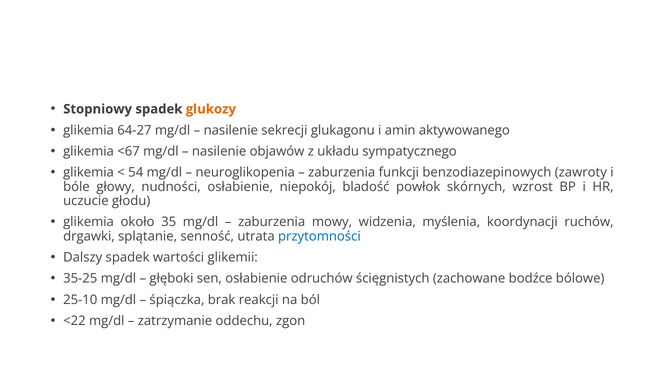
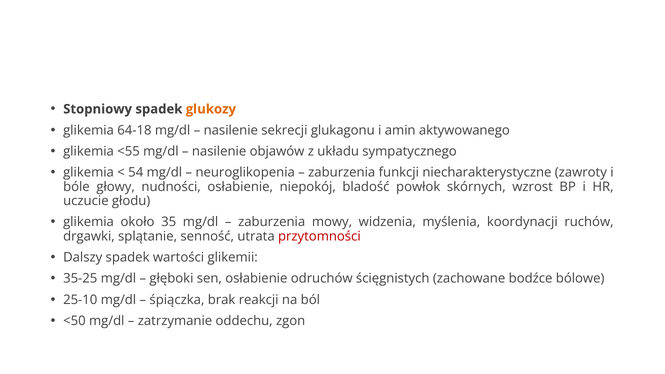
64-27: 64-27 -> 64-18 (134, 130)
<67: <67 -> <55 (129, 151)
benzodiazepinowych: benzodiazepinowych -> niecharakterystyczne (487, 173)
przytomności colour: blue -> red (319, 236)
<22: <22 -> <50 (74, 321)
